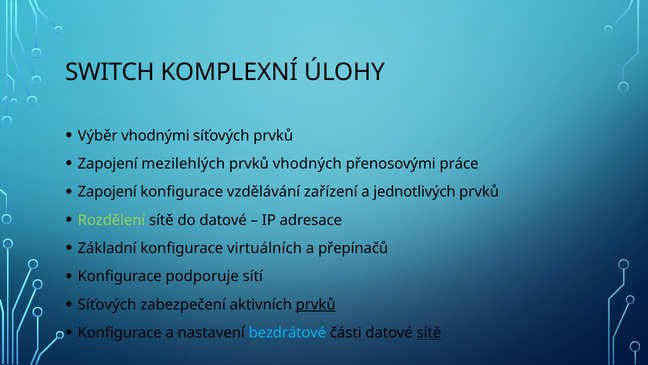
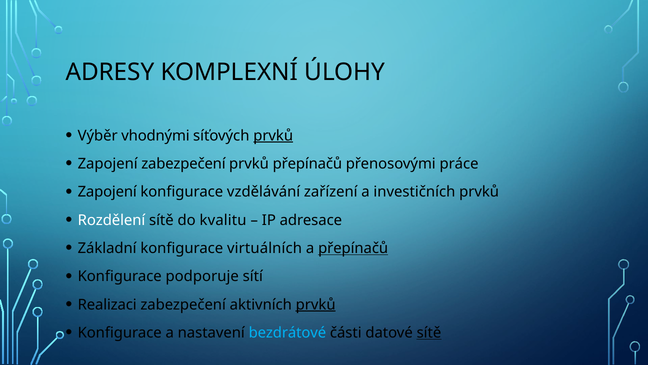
SWITCH: SWITCH -> ADRESY (110, 72)
prvků underline: none -> present (273, 136)
Zapojení mezilehlých: mezilehlých -> zabezpečení (183, 164)
prvků vhodných: vhodných -> přepínačů (307, 164)
jednotlivých: jednotlivých -> investičních (414, 192)
Rozdělení colour: light green -> white (111, 220)
do datové: datové -> kvalitu (223, 220)
přepínačů underline: none -> present (353, 248)
Síťových: Síťových -> Realizaci (107, 304)
